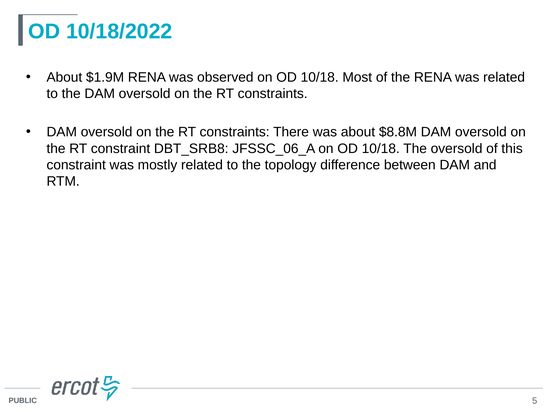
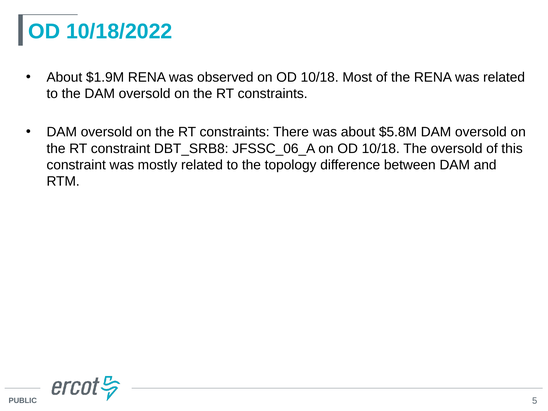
$8.8M: $8.8M -> $5.8M (398, 132)
